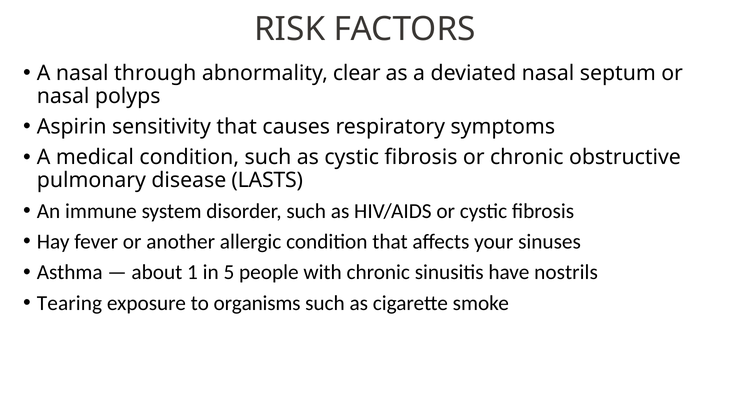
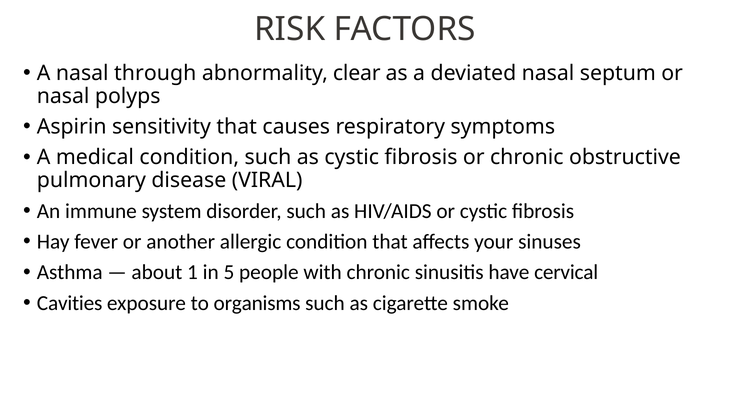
LASTS: LASTS -> VIRAL (267, 180)
nostrils: nostrils -> cervical (566, 272)
Tearing: Tearing -> Cavities (70, 303)
